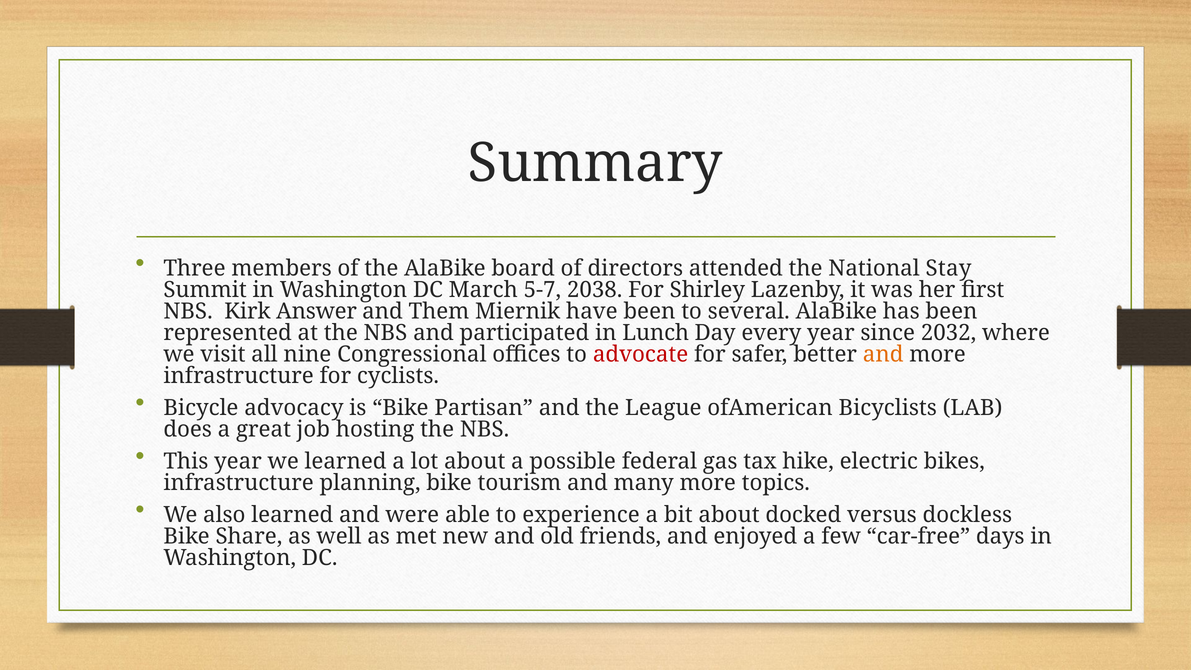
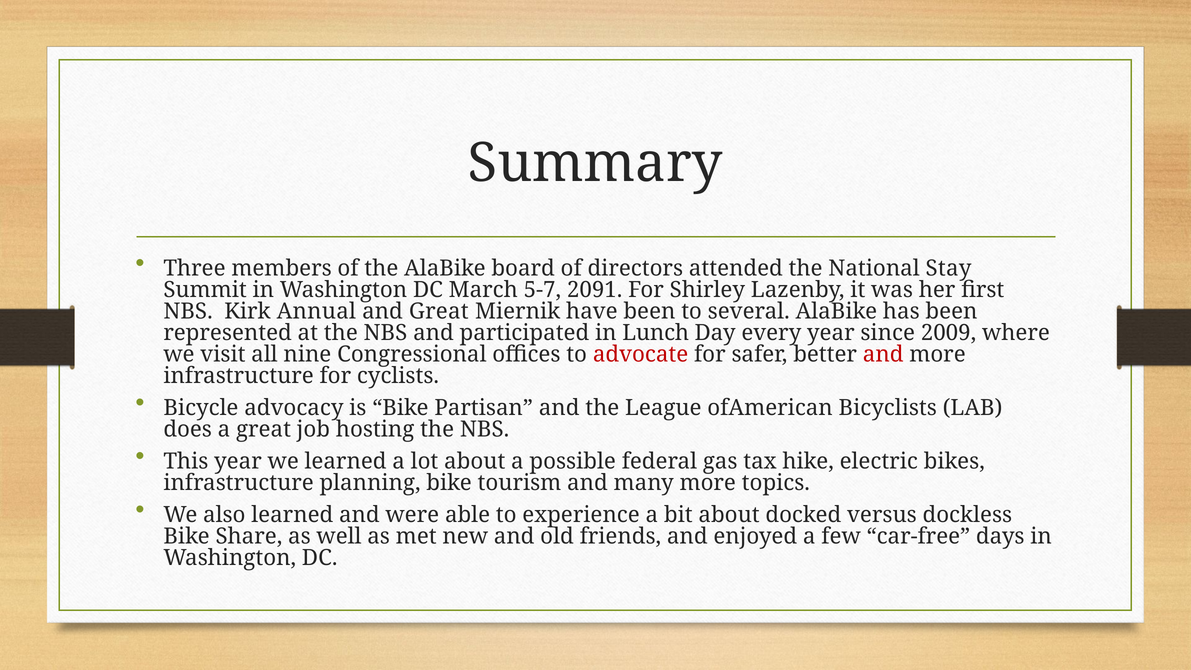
2038: 2038 -> 2091 (595, 290)
Answer: Answer -> Annual (316, 311)
and Them: Them -> Great (439, 311)
2032: 2032 -> 2009 (949, 333)
and colour: orange -> red (883, 354)
